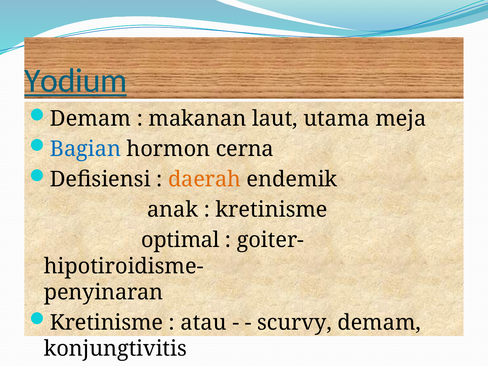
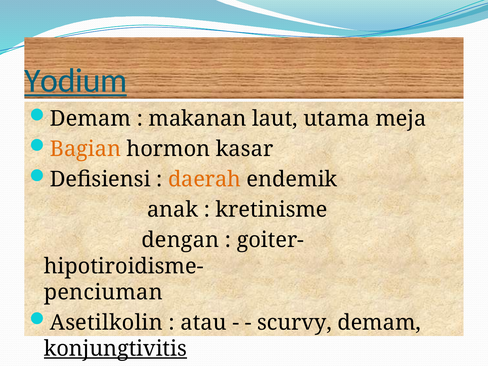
Bagian colour: blue -> orange (85, 149)
cerna: cerna -> kasar (245, 149)
optimal: optimal -> dengan (180, 240)
penyinaran: penyinaran -> penciuman (103, 292)
Kretinisme: Kretinisme -> Asetilkolin (106, 323)
konjungtivitis underline: none -> present (115, 349)
